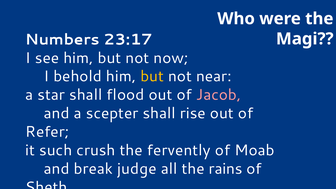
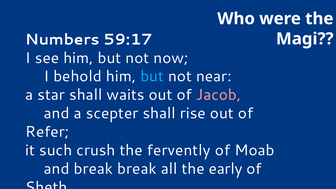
23:17: 23:17 -> 59:17 (128, 39)
but colour: yellow -> light blue (152, 76)
flood: flood -> waits (125, 95)
break judge: judge -> break (137, 169)
rains: rains -> early (226, 169)
